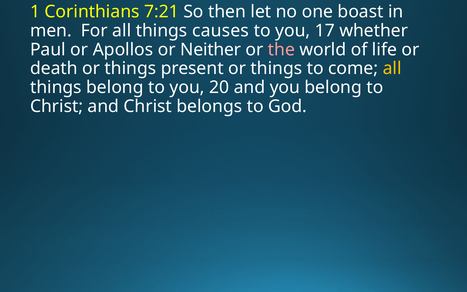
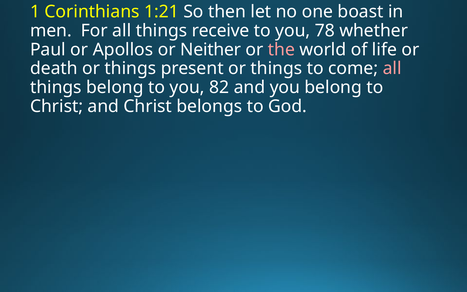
7:21: 7:21 -> 1:21 (161, 12)
causes: causes -> receive (221, 31)
17: 17 -> 78 (325, 31)
all colour: yellow -> pink (392, 69)
20: 20 -> 82 (219, 87)
